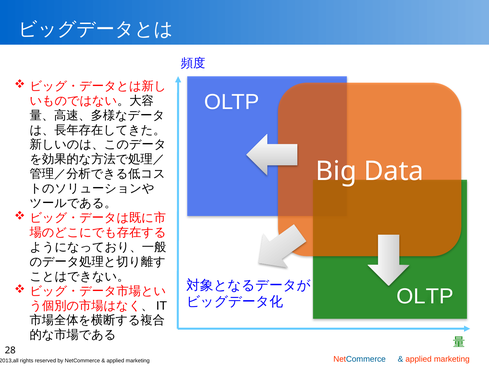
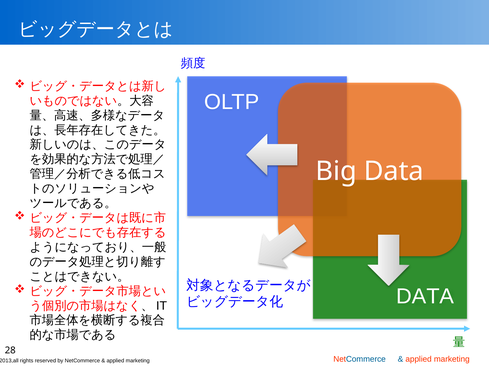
OLTP: OLTP -> DATA (425, 297)
